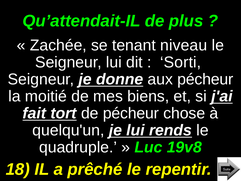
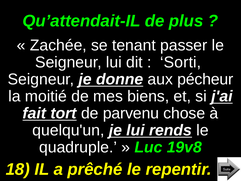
niveau: niveau -> passer (184, 45)
de pécheur: pécheur -> parvenu (131, 113)
